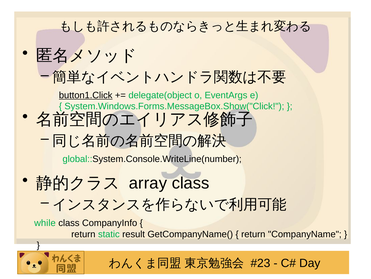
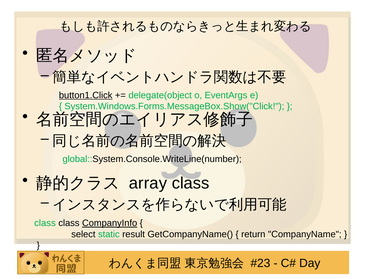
while: while -> class (45, 223)
CompanyInfo underline: none -> present (110, 223)
return: return -> select (83, 234)
